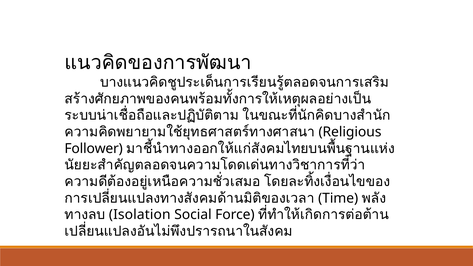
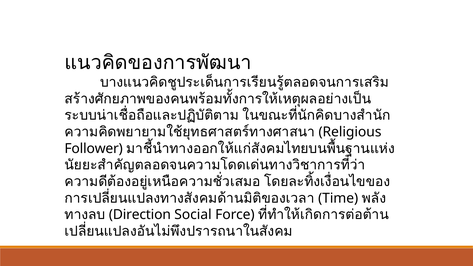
Isolation: Isolation -> Direction (140, 215)
